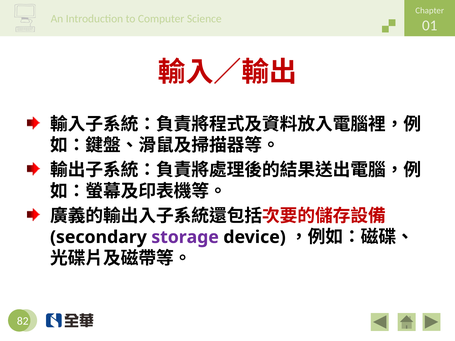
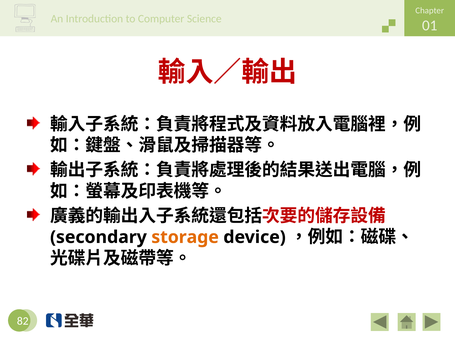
storage colour: purple -> orange (185, 237)
